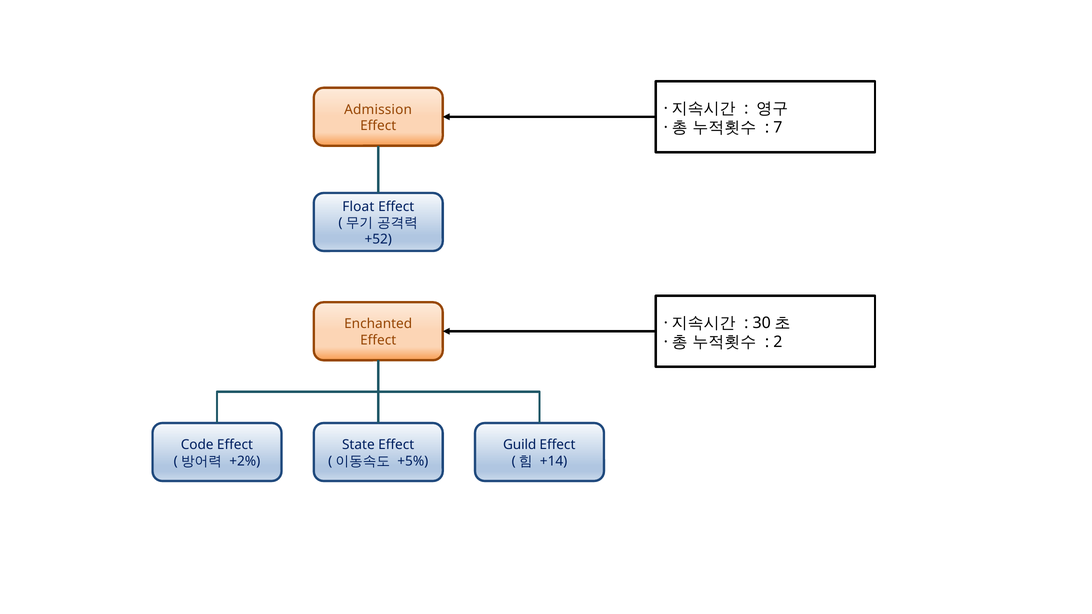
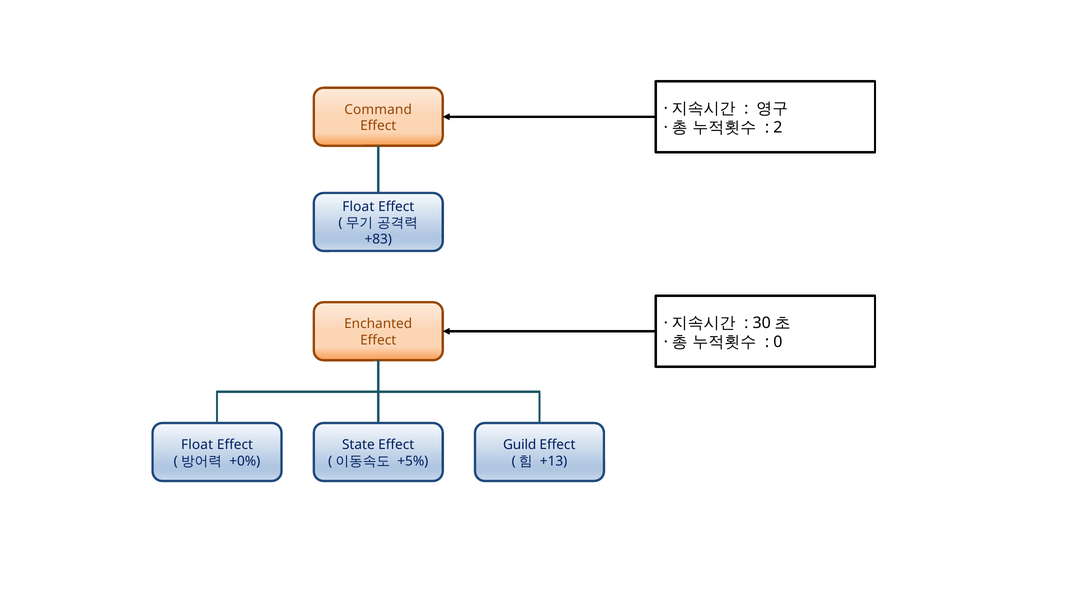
Admission: Admission -> Command (378, 110)
7: 7 -> 2 (778, 127)
+52: +52 -> +83 (378, 239)
2: 2 -> 0 (778, 342)
Code: Code -> Float (197, 445)
+2%: +2% -> +0% (245, 461)
+14: +14 -> +13 (554, 461)
